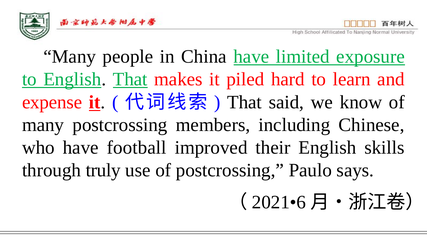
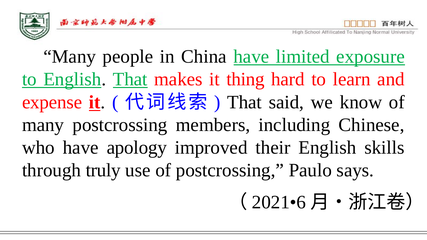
piled: piled -> thing (246, 79)
football: football -> apology (137, 148)
